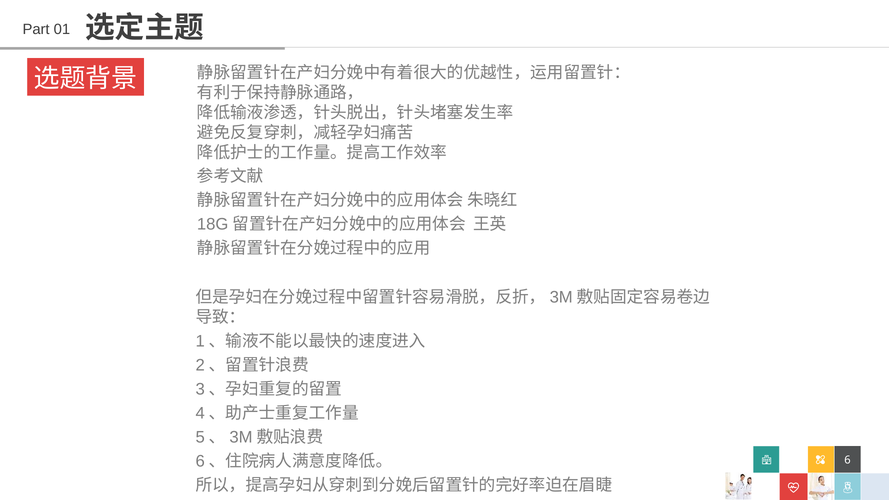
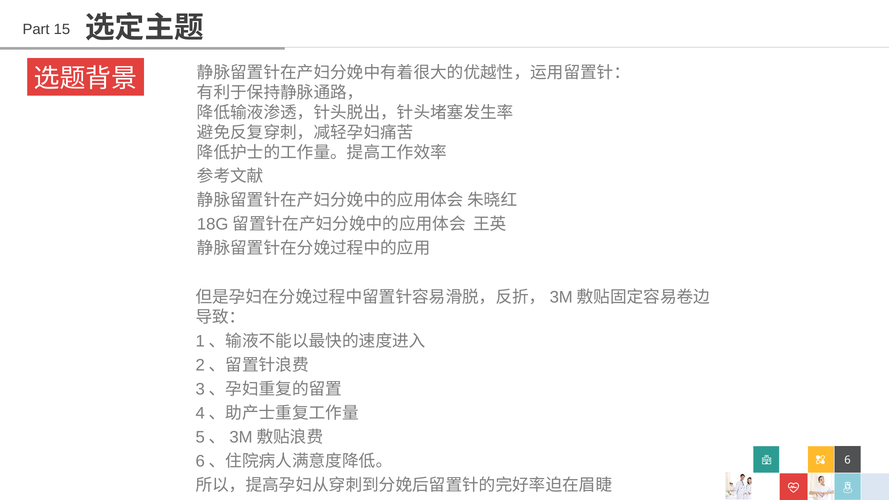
01: 01 -> 15 (62, 29)
